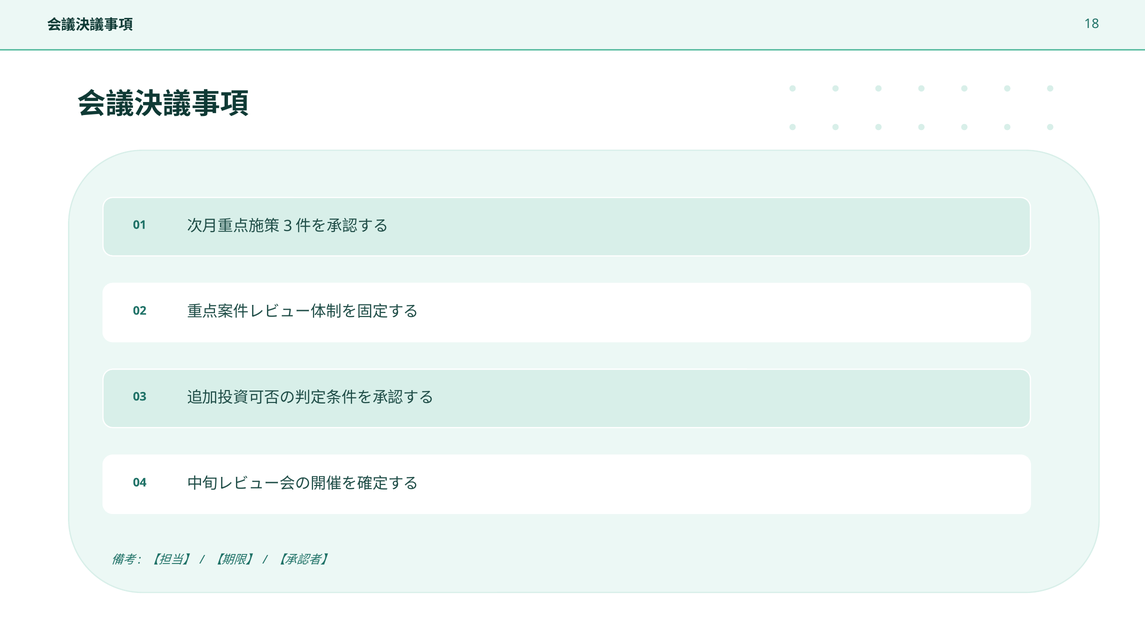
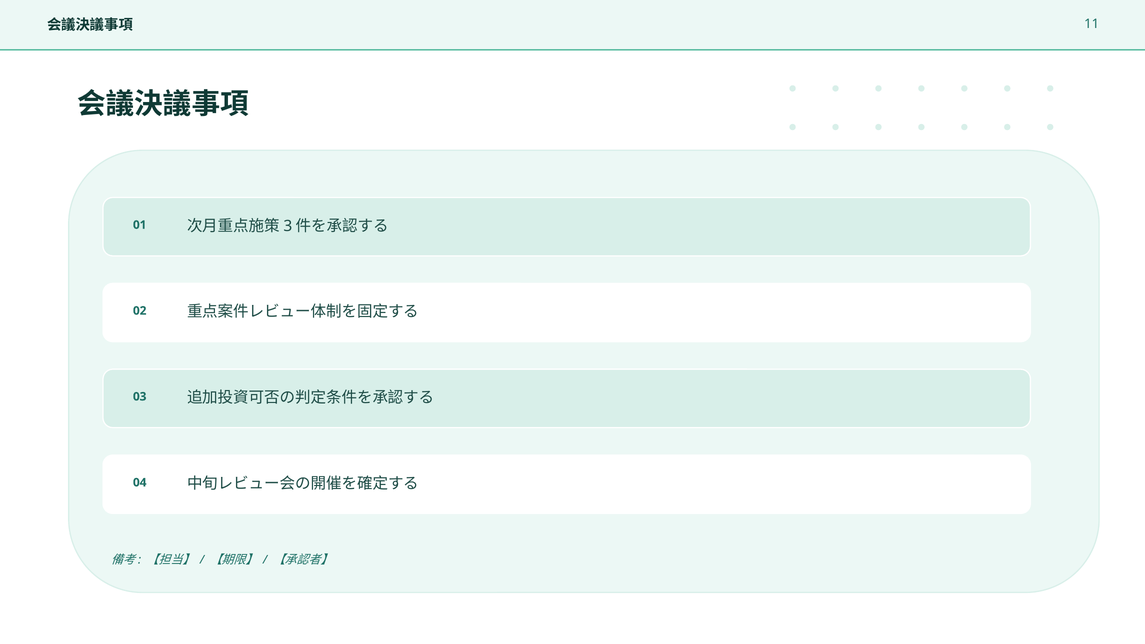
18: 18 -> 11 (1092, 24)
